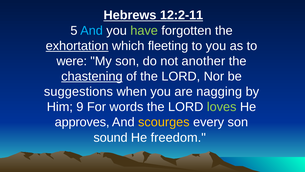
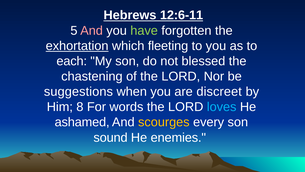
12:2-11: 12:2-11 -> 12:6-11 (182, 15)
And colour: light blue -> pink (92, 30)
were: were -> each (72, 61)
another: another -> blessed (203, 61)
chastening underline: present -> none (92, 76)
nagging: nagging -> discreet (219, 91)
9: 9 -> 8 (80, 107)
loves colour: light green -> light blue (222, 107)
approves: approves -> ashamed (82, 122)
freedom: freedom -> enemies (178, 137)
